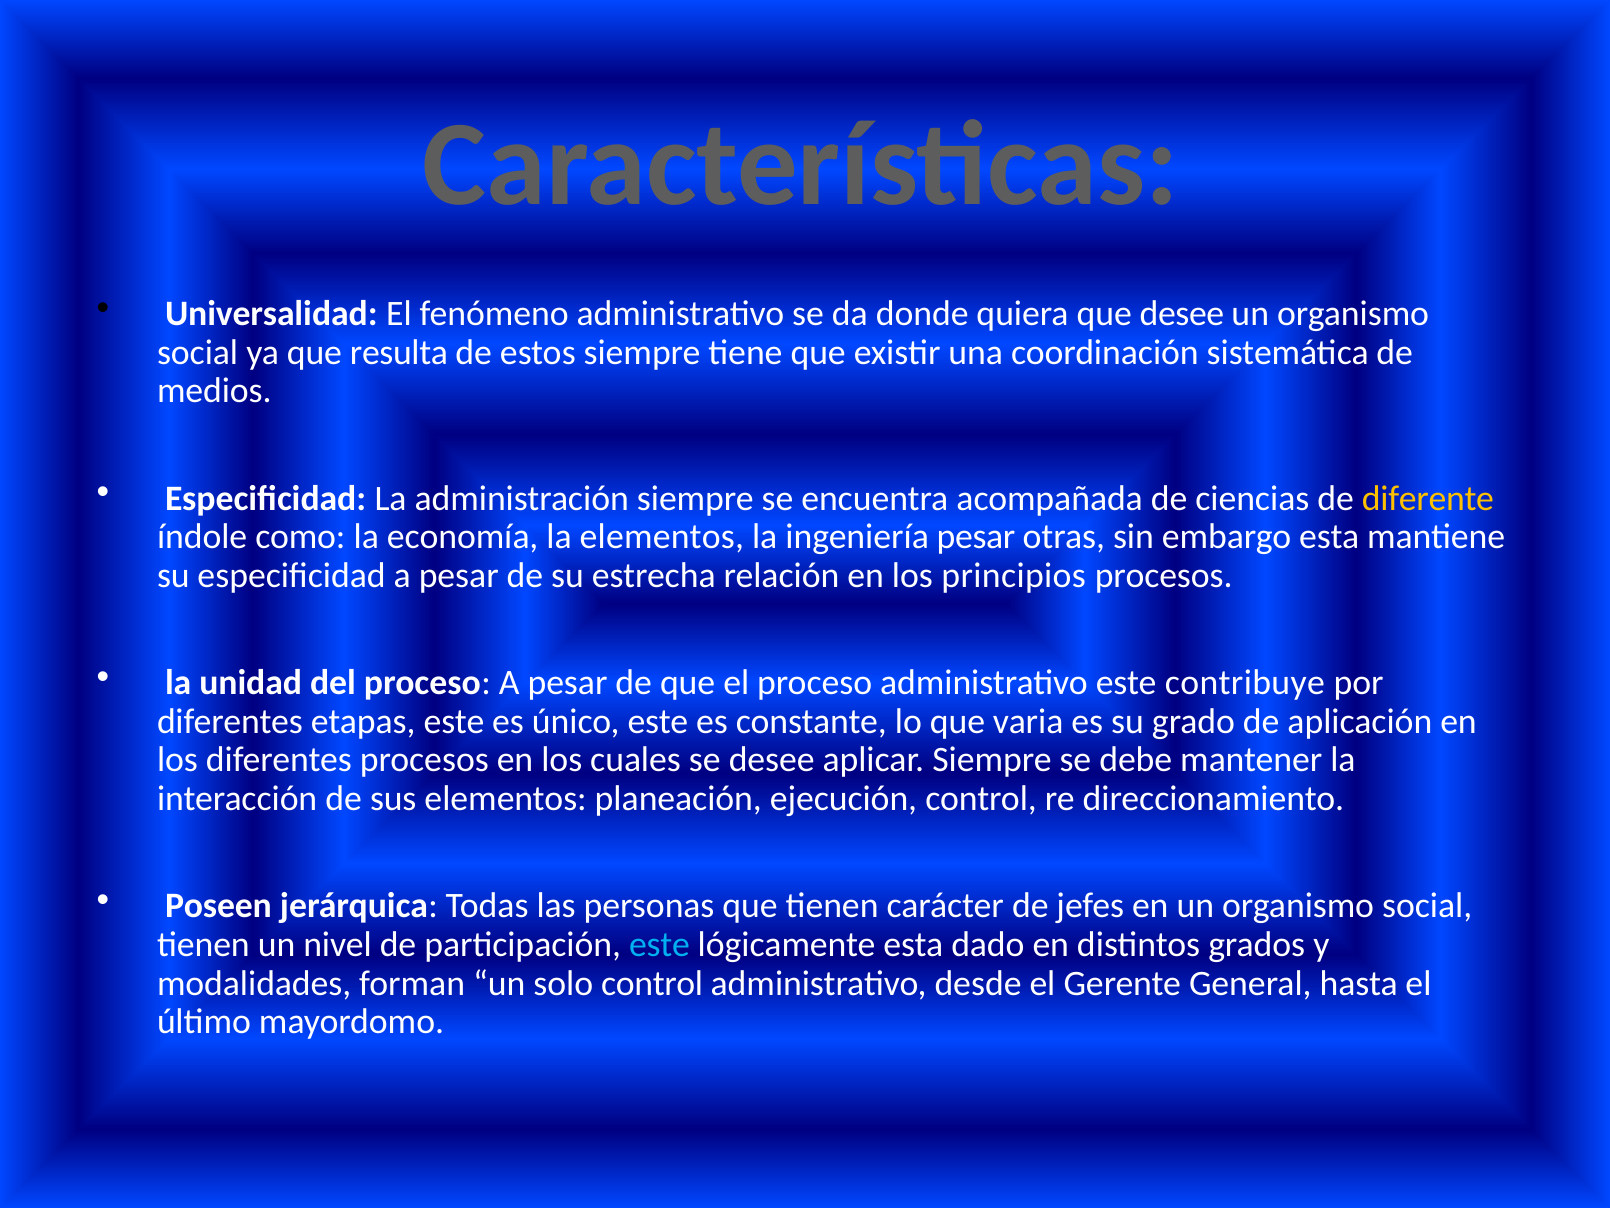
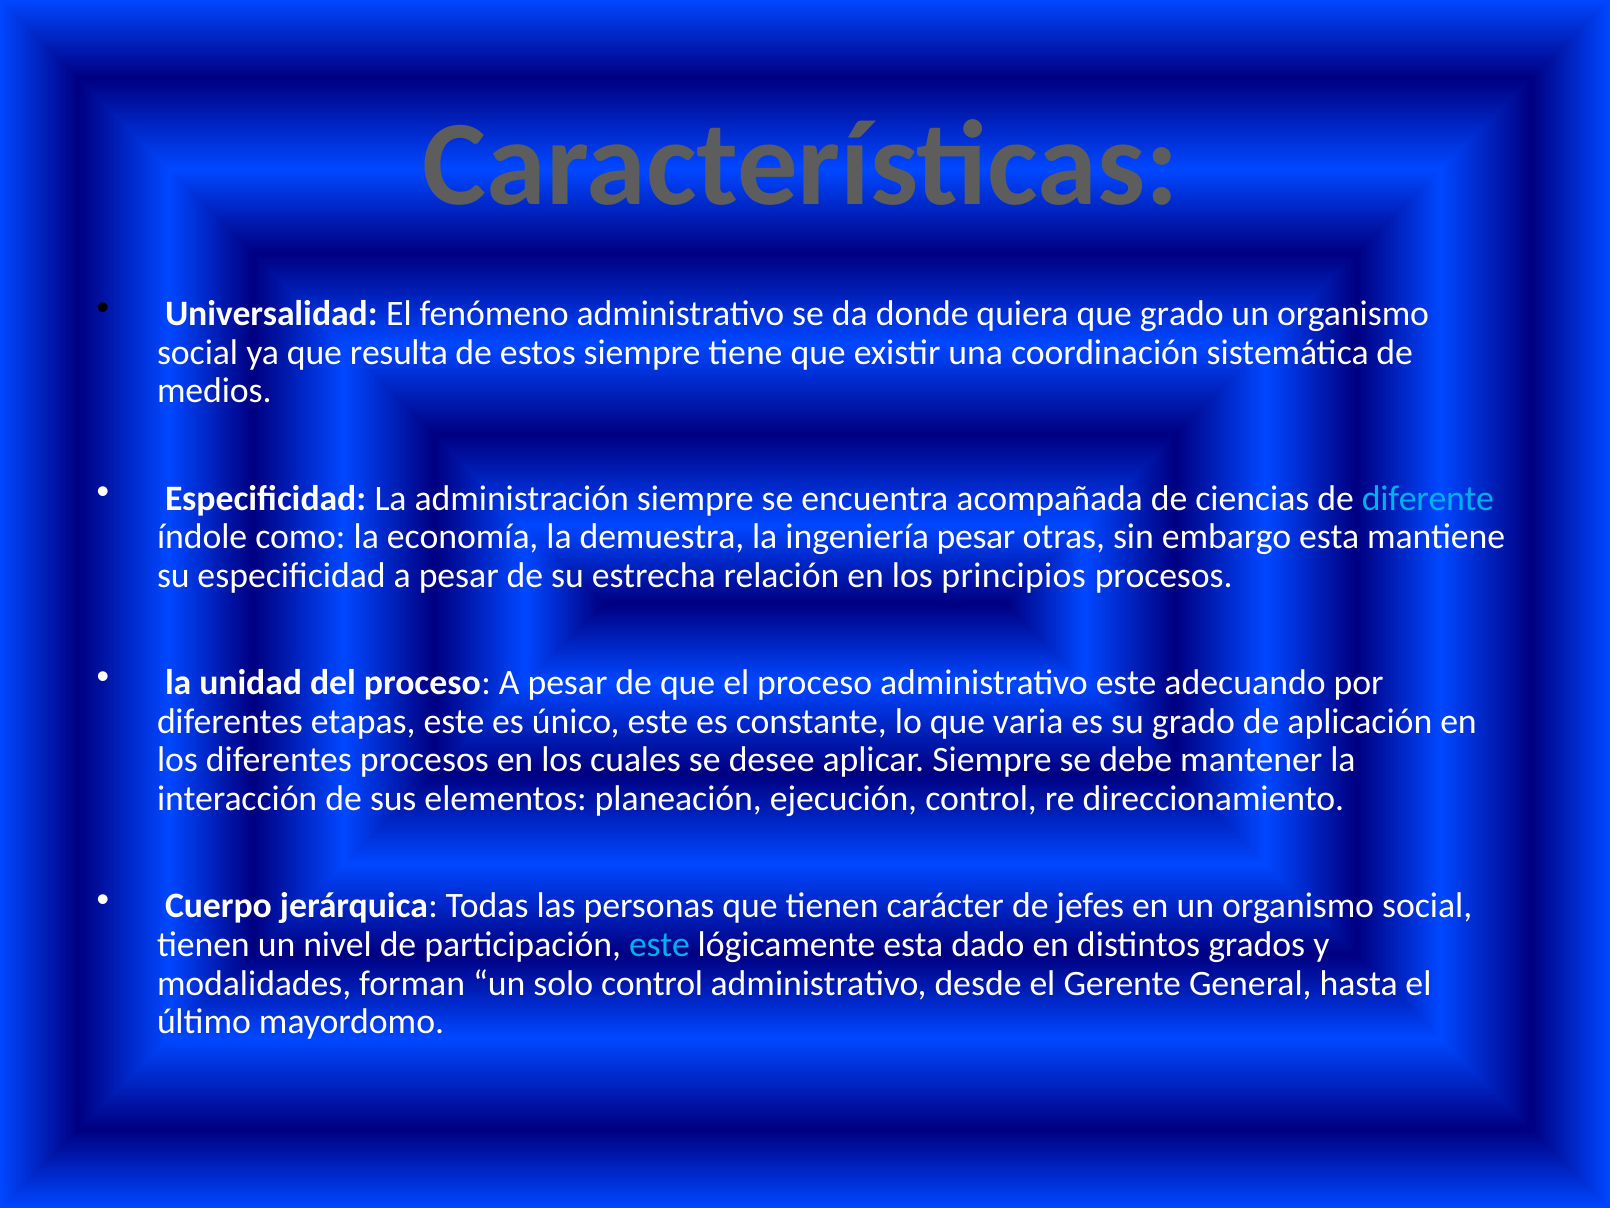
que desee: desee -> grado (1182, 314)
diferente colour: yellow -> light blue (1428, 498)
la elementos: elementos -> demuestra (662, 537)
contribuye: contribuye -> adecuando (1245, 683)
Poseen: Poseen -> Cuerpo (218, 906)
